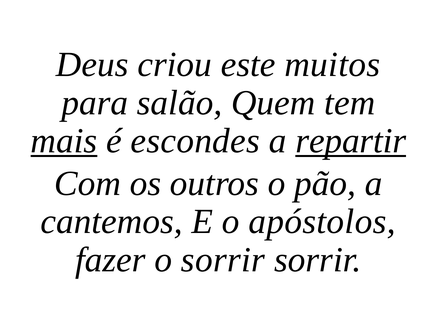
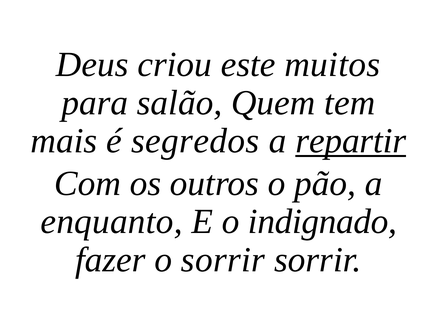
mais underline: present -> none (64, 141)
escondes: escondes -> segredos (195, 141)
cantemos: cantemos -> enquanto (112, 222)
apóstolos: apóstolos -> indignado (322, 222)
